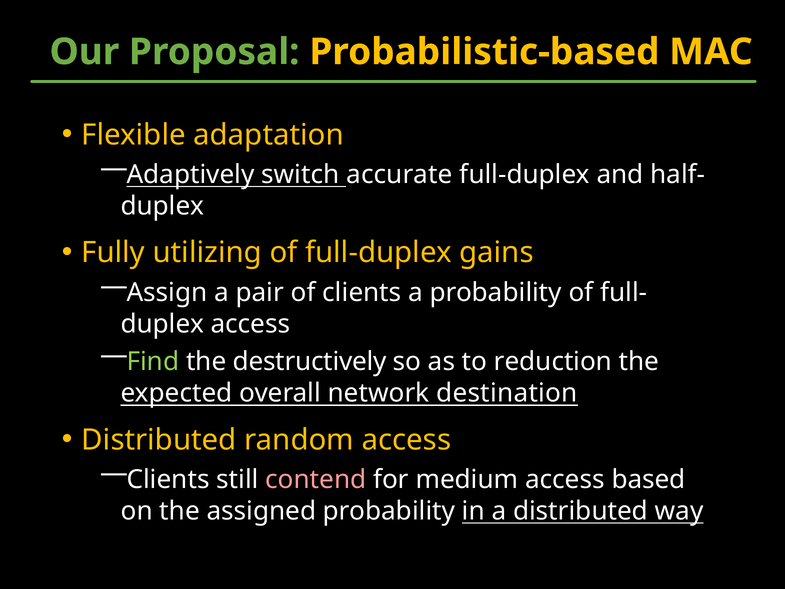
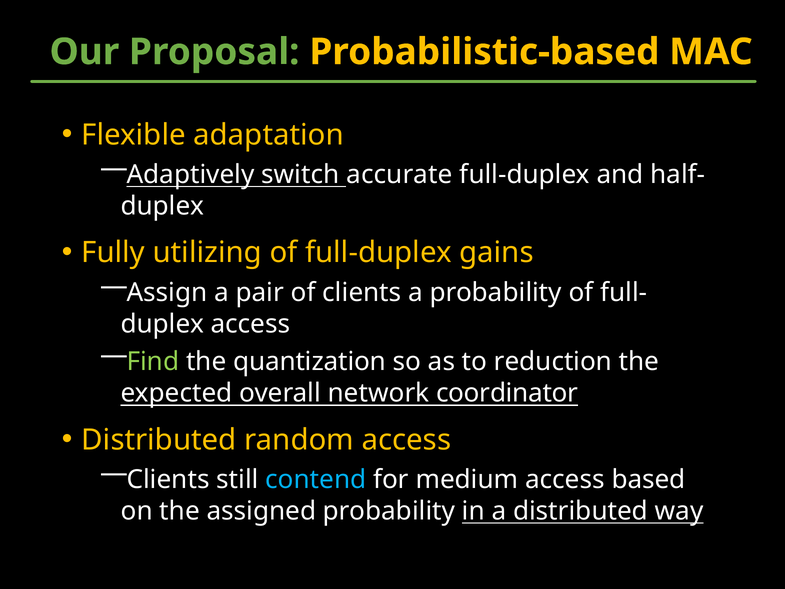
destructively: destructively -> quantization (310, 362)
destination: destination -> coordinator (507, 393)
contend colour: pink -> light blue (316, 479)
